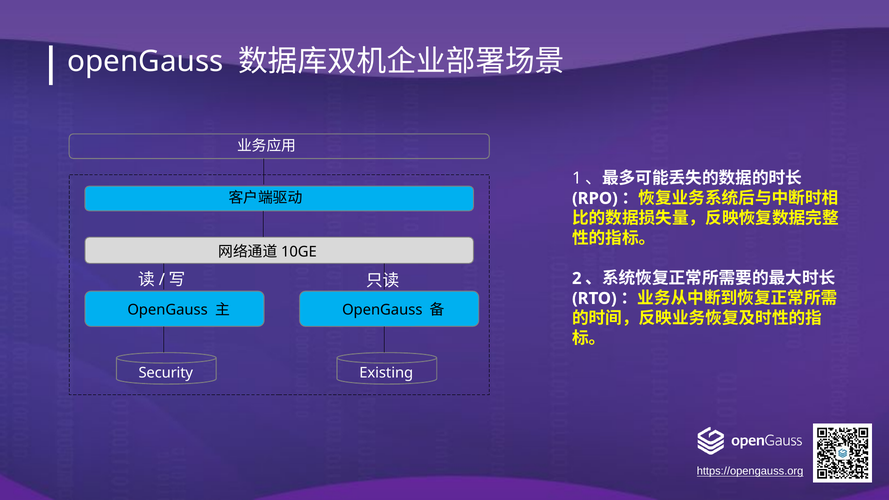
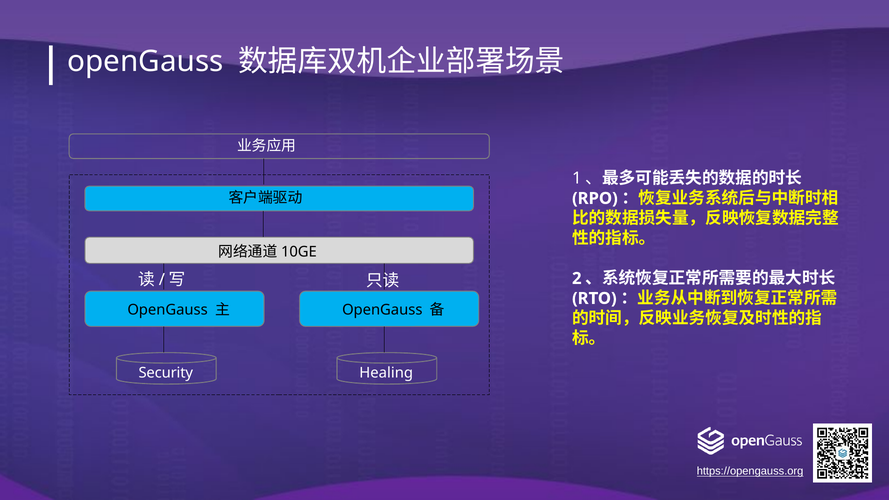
Existing: Existing -> Healing (386, 373)
